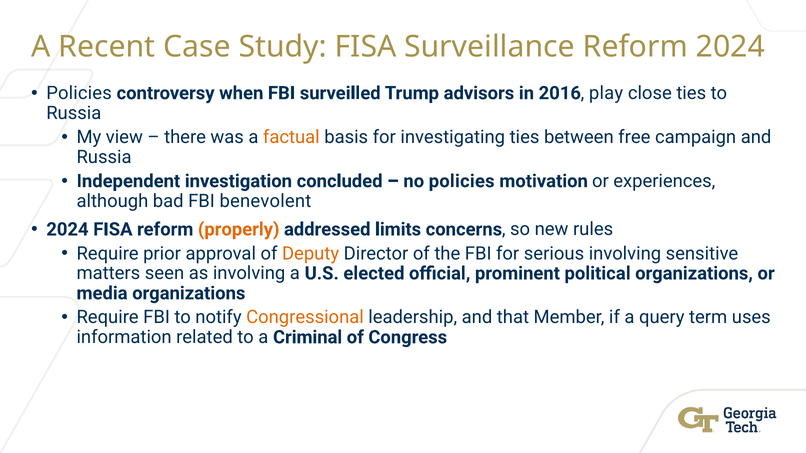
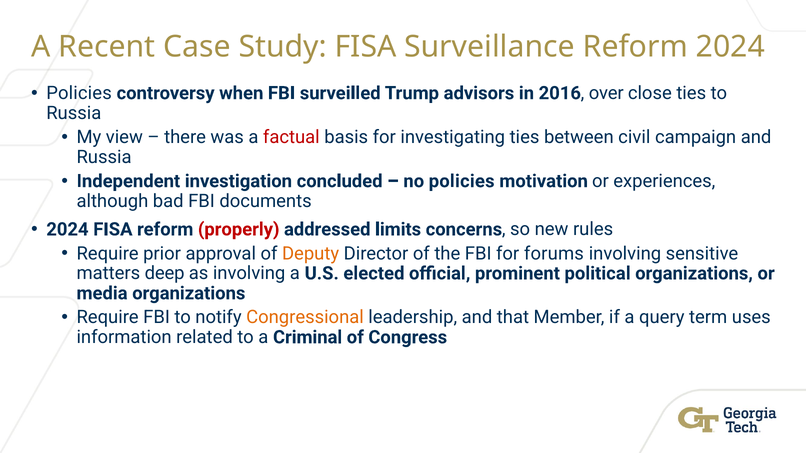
play: play -> over (606, 93)
factual colour: orange -> red (291, 137)
free: free -> civil (634, 137)
benevolent: benevolent -> documents (266, 201)
properly colour: orange -> red (239, 230)
serious: serious -> forums (554, 254)
seen: seen -> deep (165, 274)
